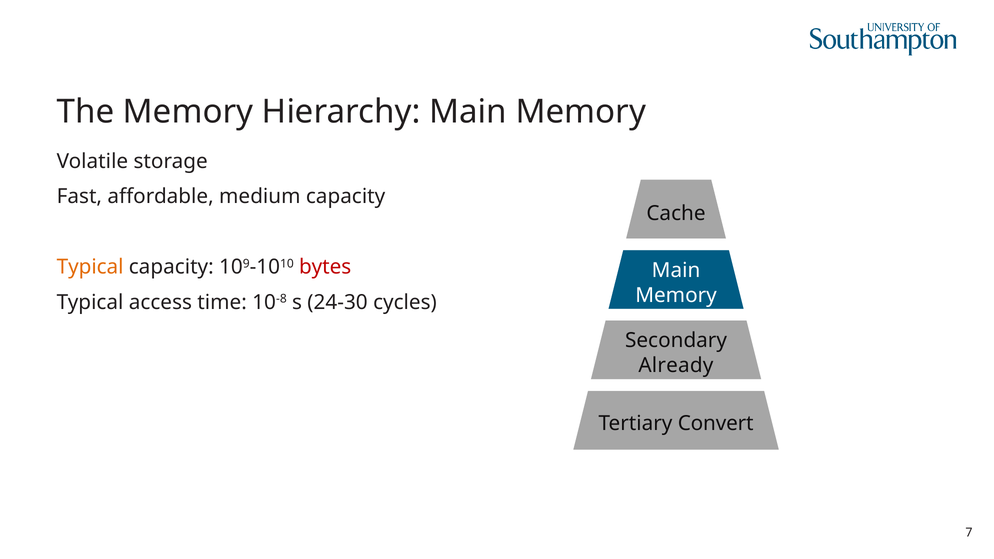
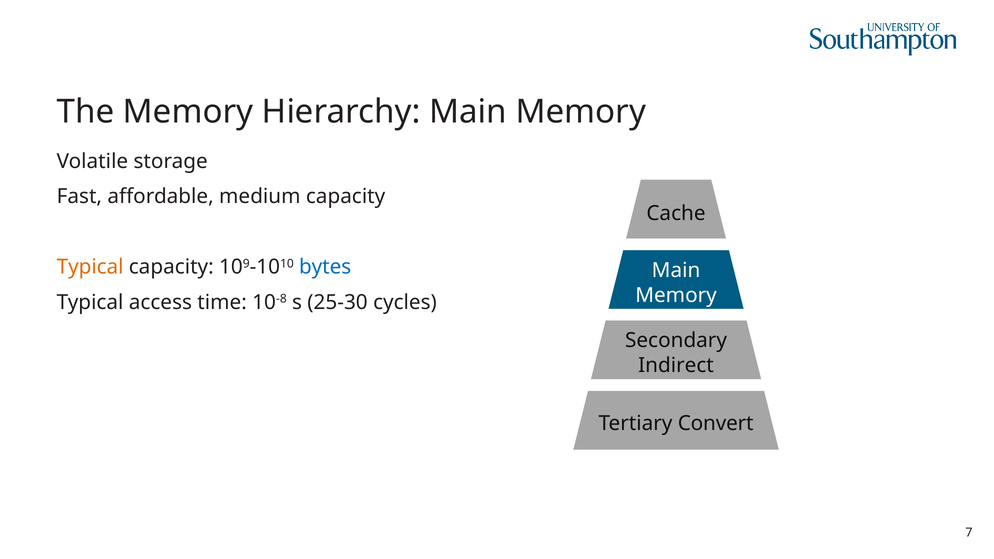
bytes colour: red -> blue (325, 267)
24-30: 24-30 -> 25-30 (338, 302)
Already: Already -> Indirect (676, 366)
